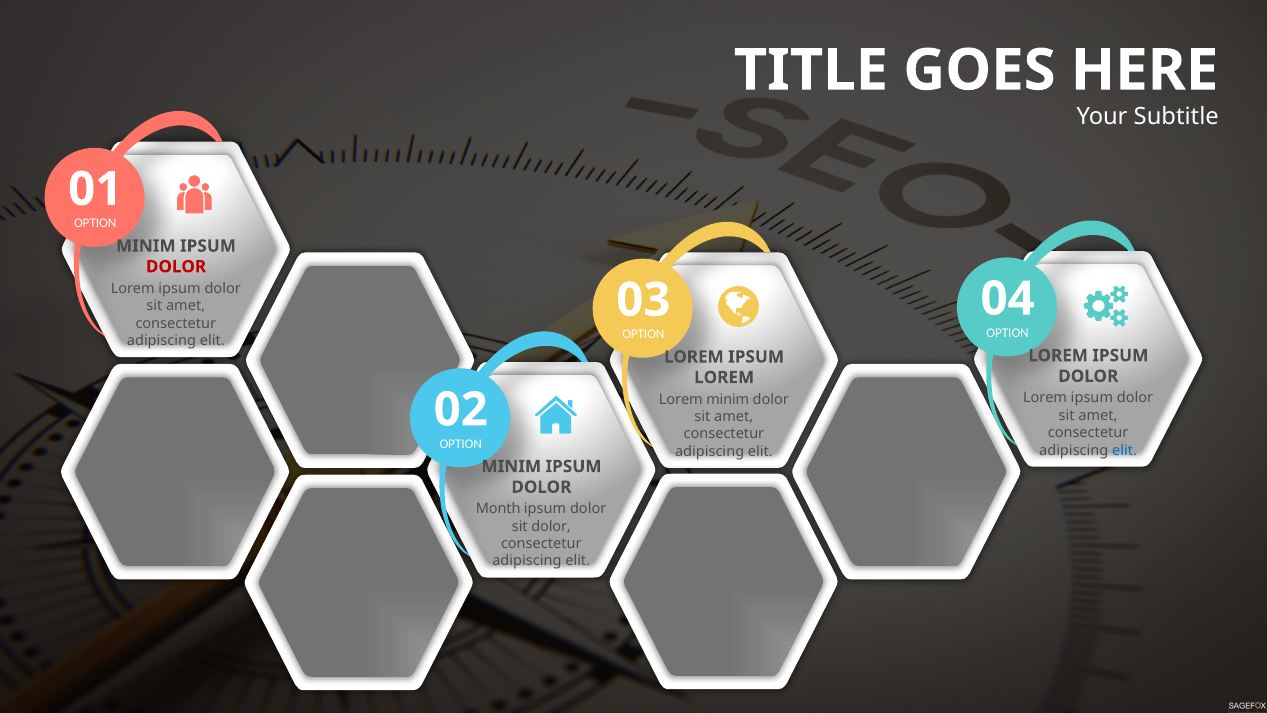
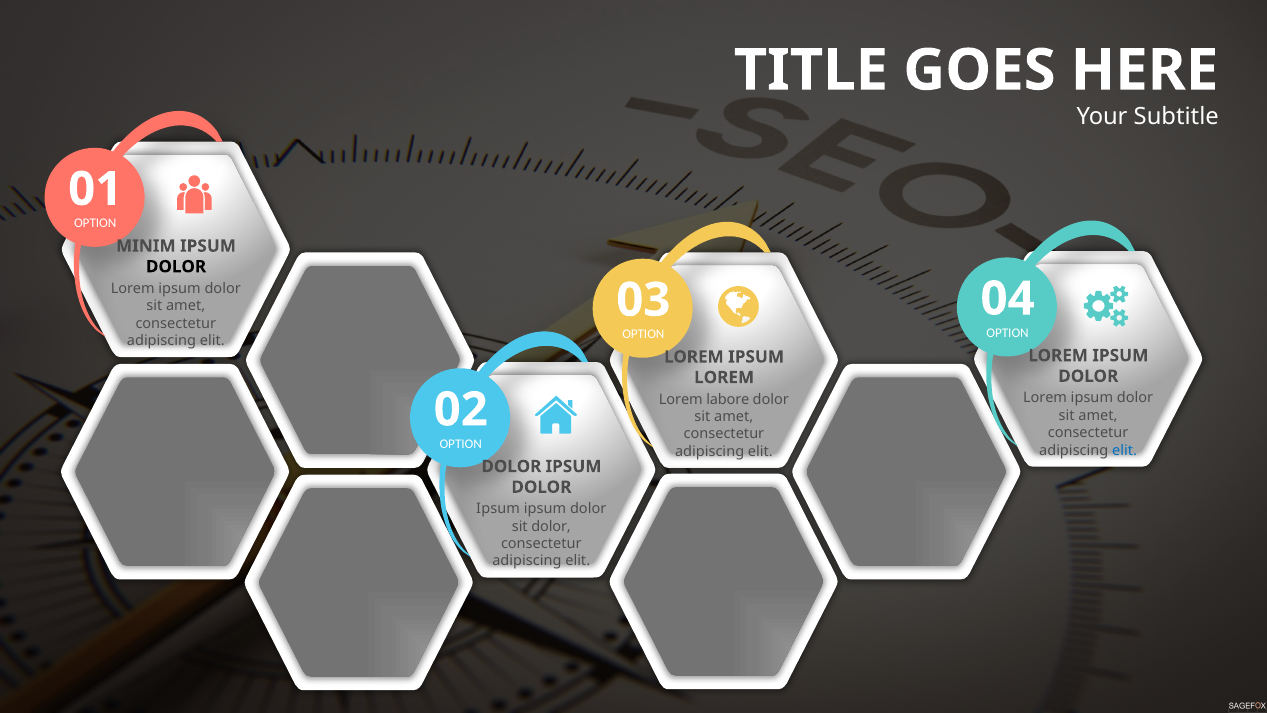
DOLOR colour: red -> black (176, 267)
Lorem minim: minim -> labore (728, 399)
MINIM: MINIM -> DOLOR (511, 466)
Month: Month -> Ipsum (498, 509)
